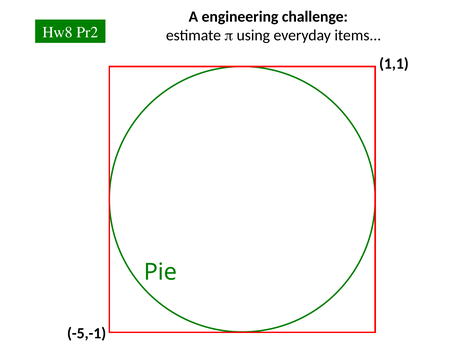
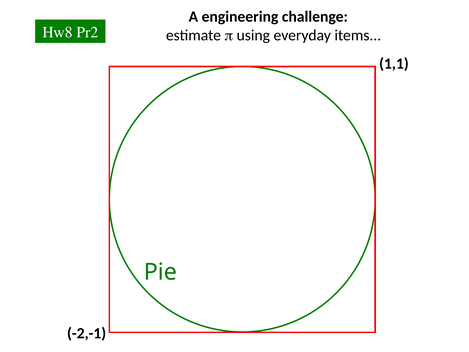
-5,-1: -5,-1 -> -2,-1 (87, 333)
